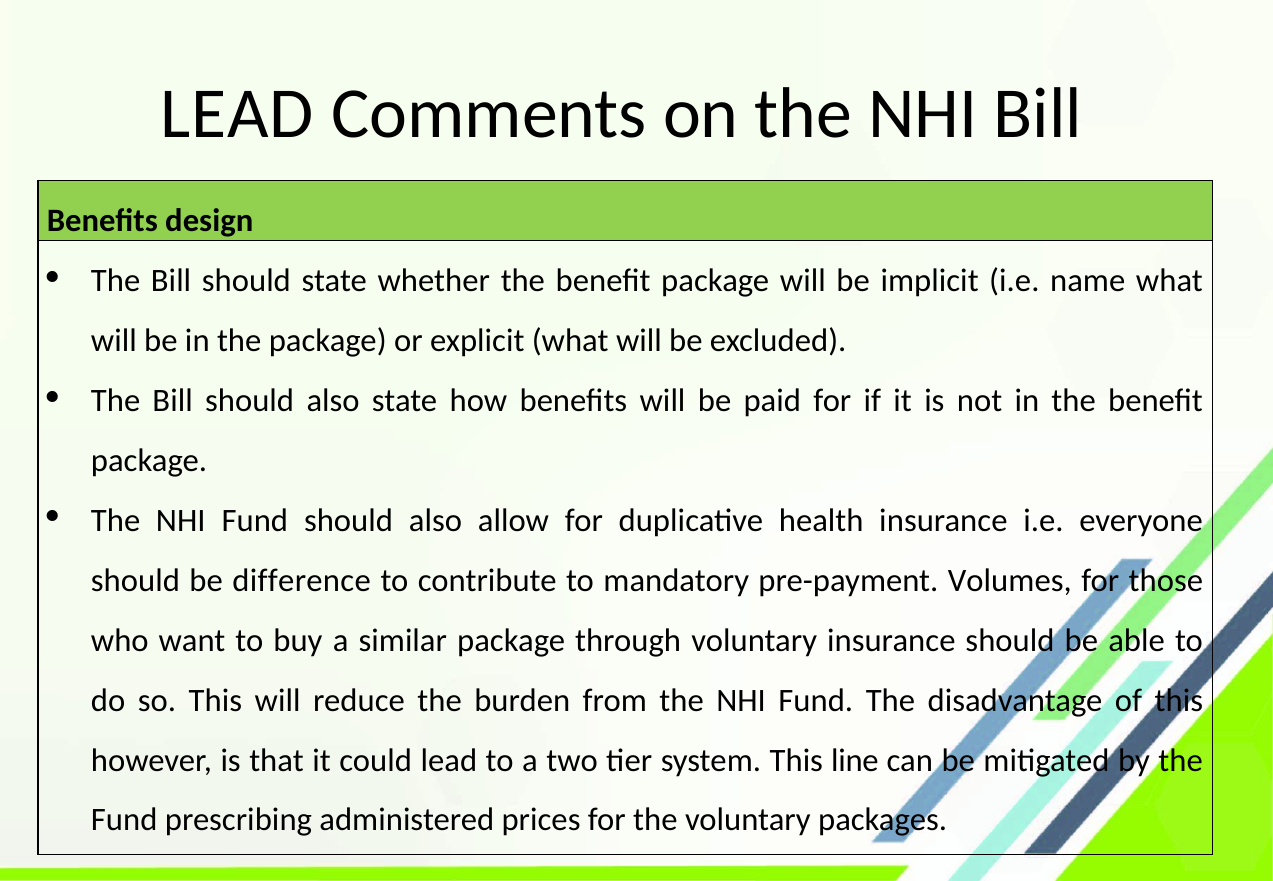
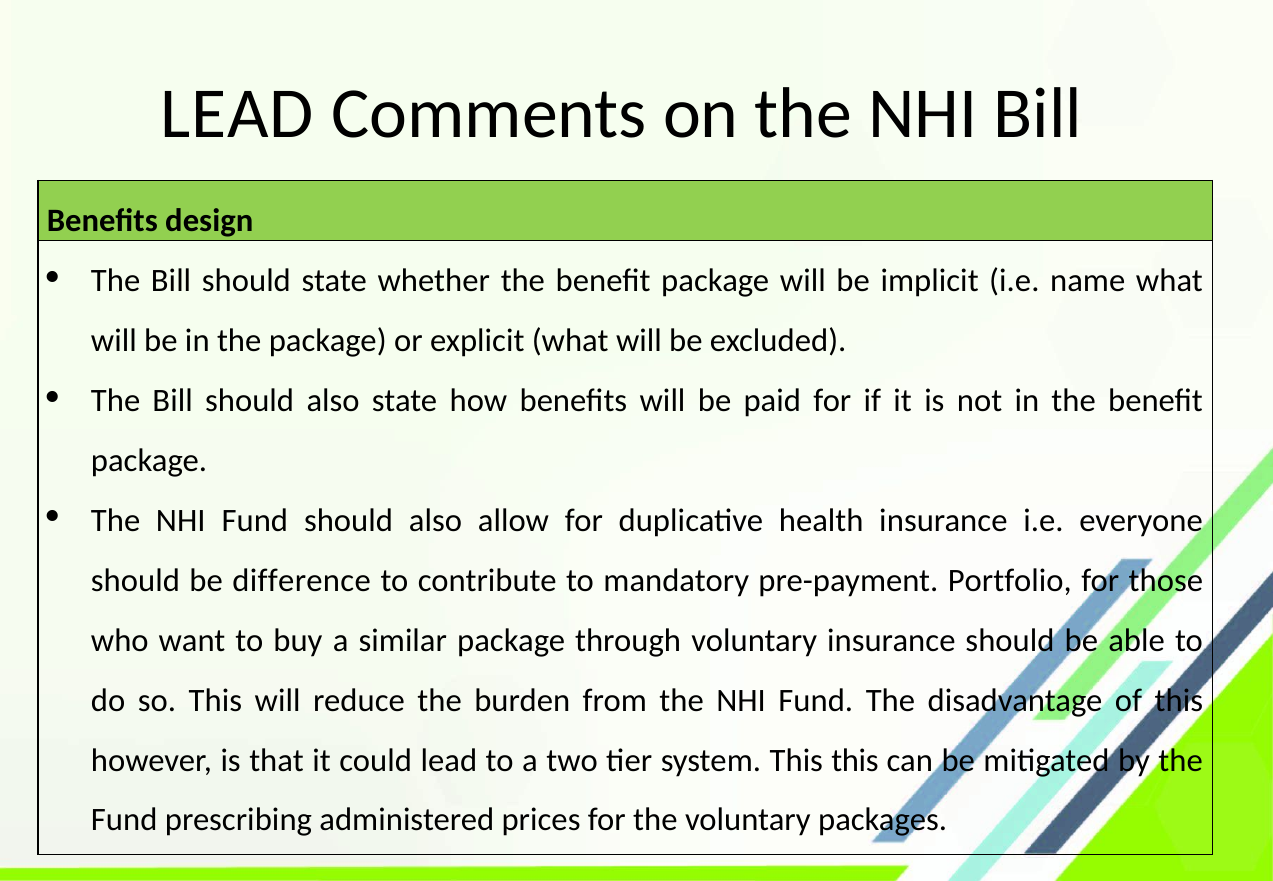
Volumes: Volumes -> Portfolio (1010, 581)
This line: line -> this (855, 761)
